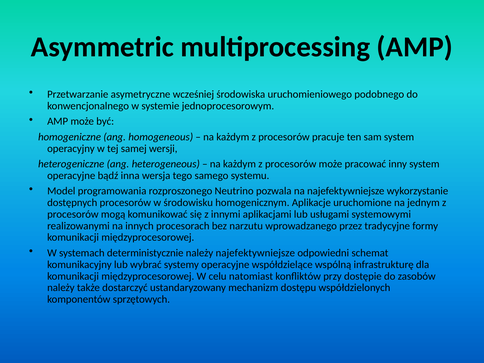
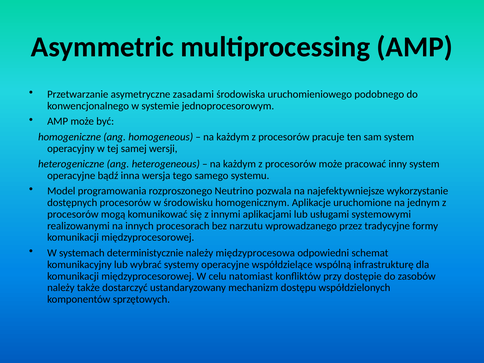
wcześniej: wcześniej -> zasadami (193, 94)
należy najefektywniejsze: najefektywniejsze -> międzyprocesowa (255, 253)
